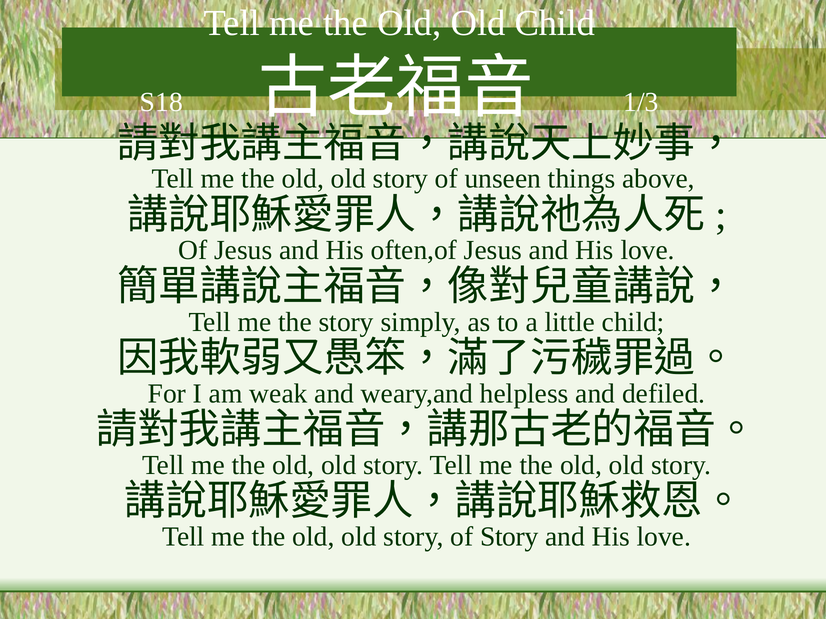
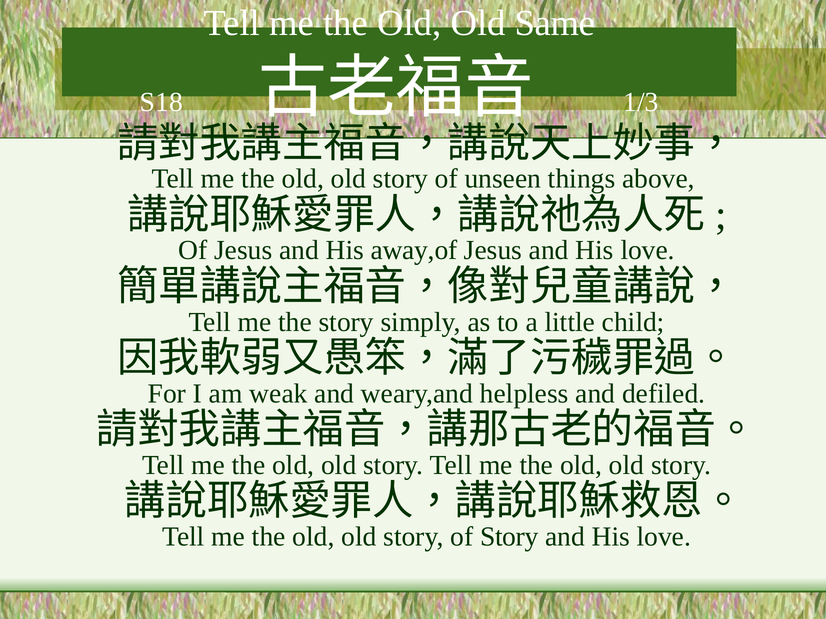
Old Child: Child -> Same (555, 23)
often,of: often,of -> away,of (414, 251)
